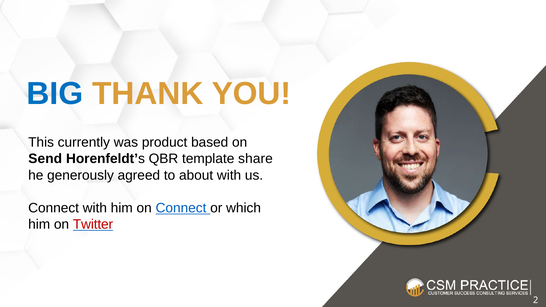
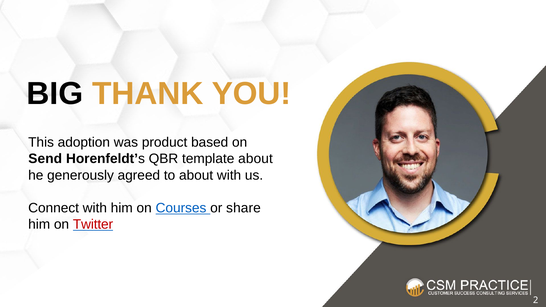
BIG colour: blue -> black (55, 94)
currently: currently -> adoption (84, 143)
template share: share -> about (255, 159)
on Connect: Connect -> Courses (181, 208)
which: which -> share (243, 208)
